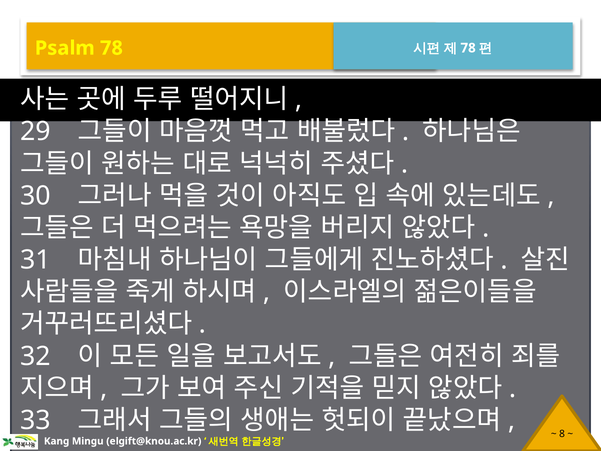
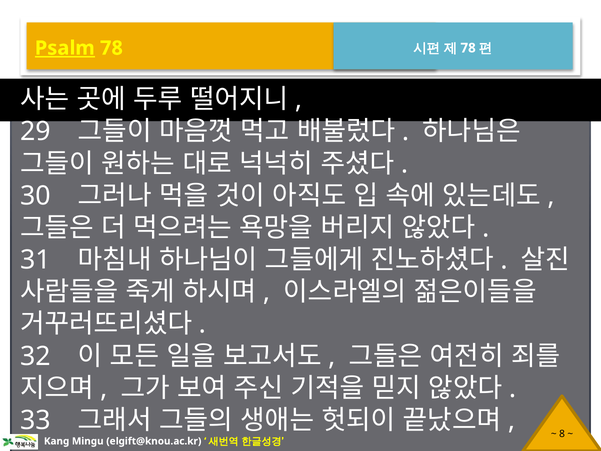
Psalm underline: none -> present (65, 48)
